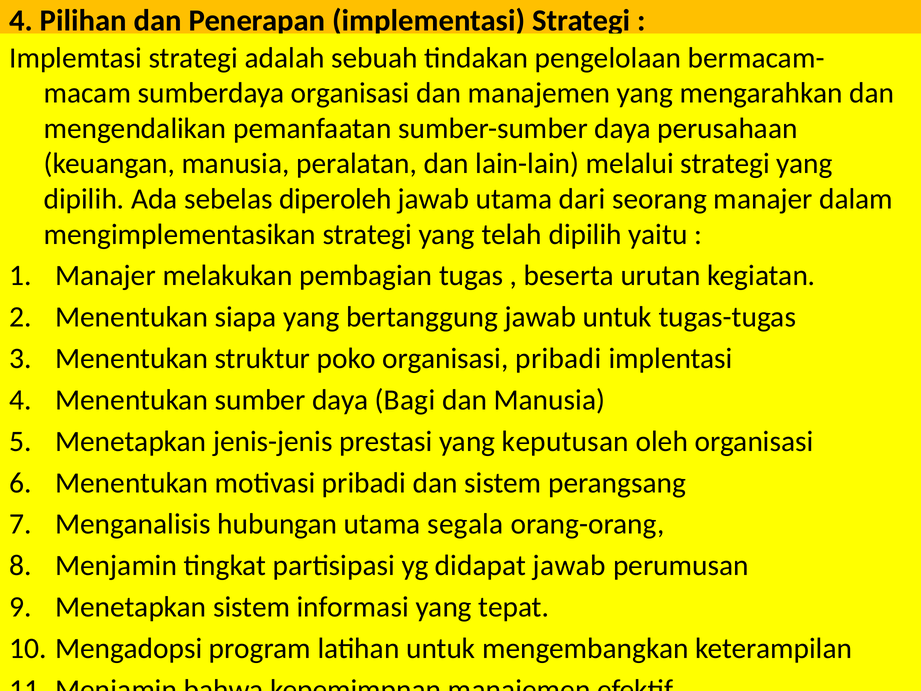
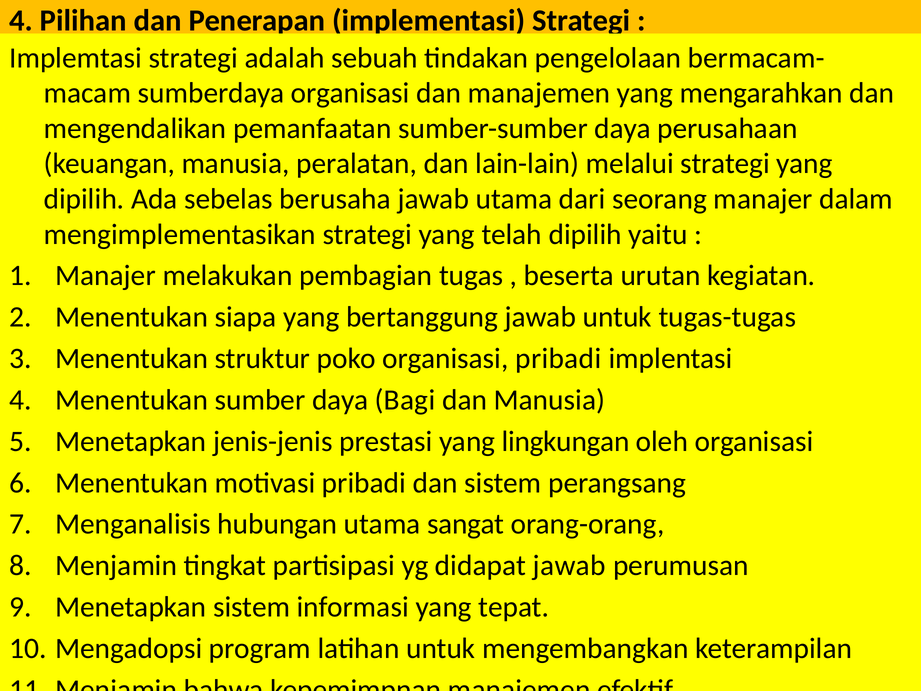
diperoleh: diperoleh -> berusaha (335, 199)
keputusan: keputusan -> lingkungan (566, 441)
segala: segala -> sangat (466, 524)
